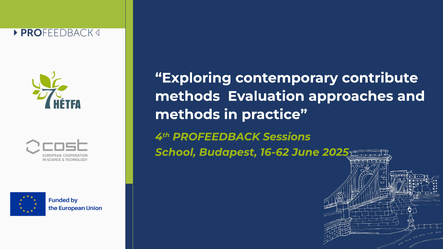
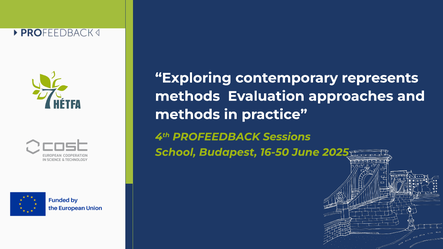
contribute: contribute -> represents (380, 78)
16-62: 16-62 -> 16-50 (275, 152)
